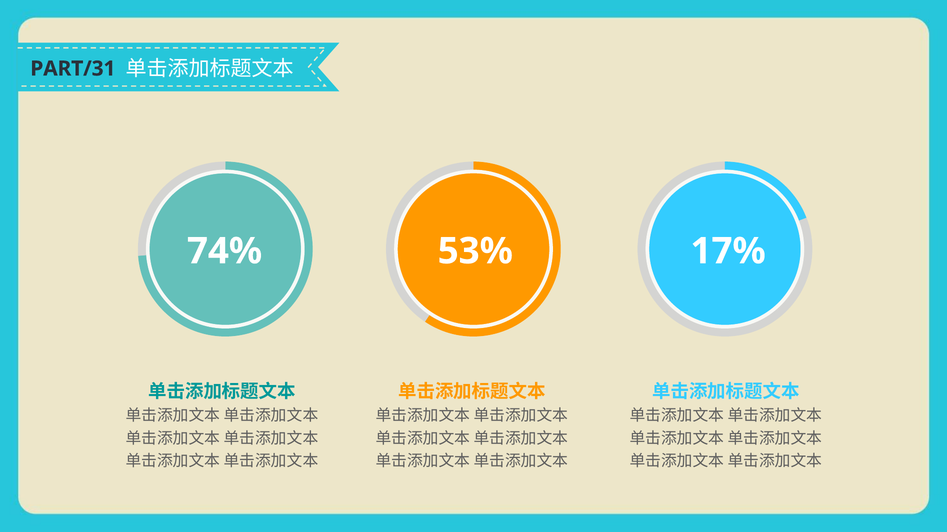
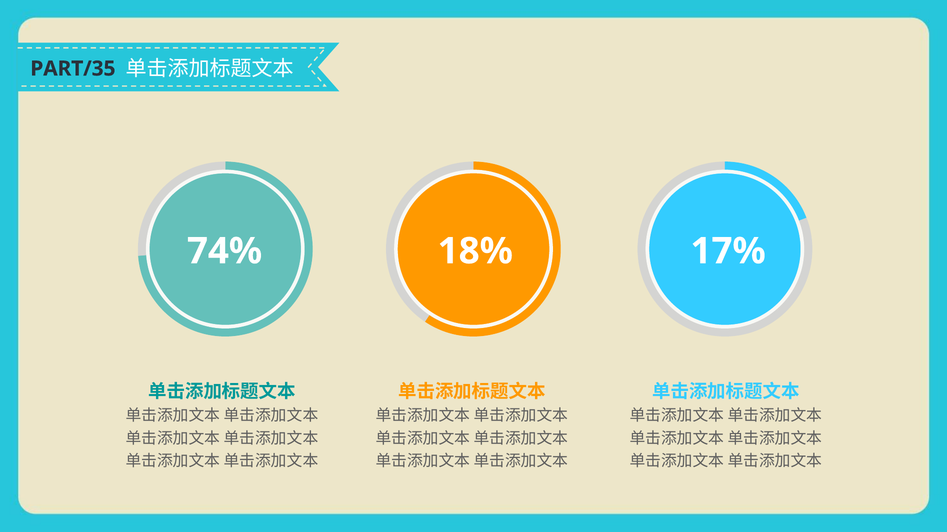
PART/31: PART/31 -> PART/35 (73, 69)
53%: 53% -> 18% (475, 251)
